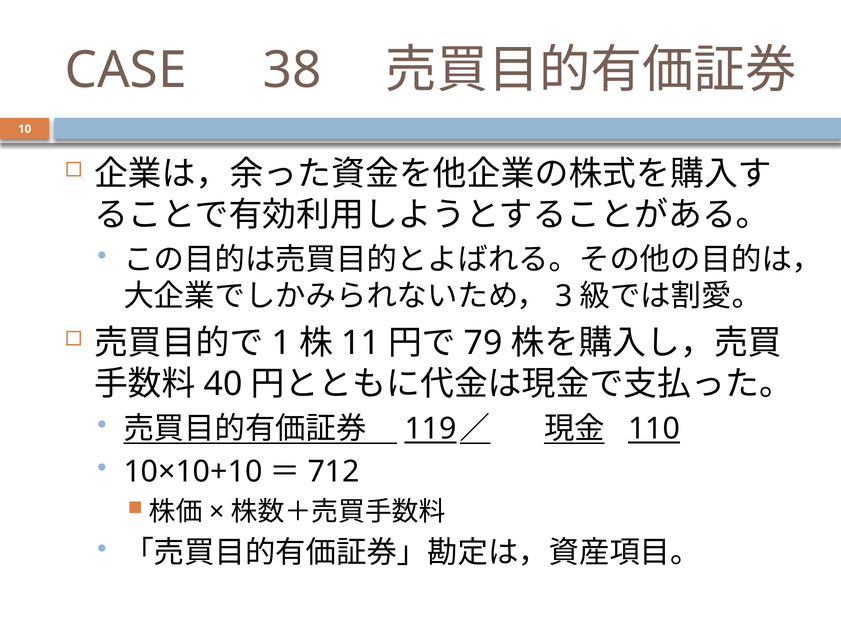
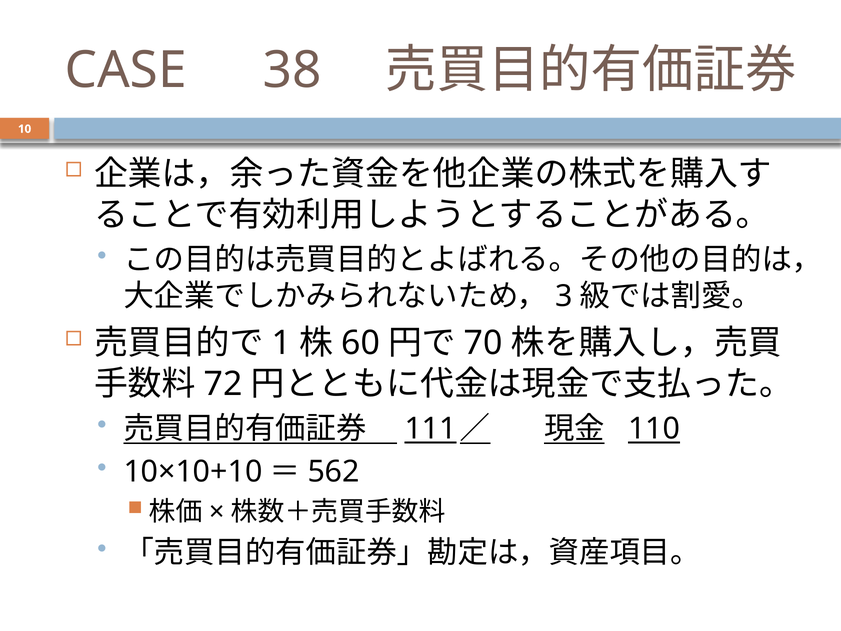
11: 11 -> 60 (361, 343)
79: 79 -> 70 (483, 343)
40: 40 -> 72 (223, 384)
119: 119 -> 111 (431, 429)
712: 712 -> 562 (334, 472)
